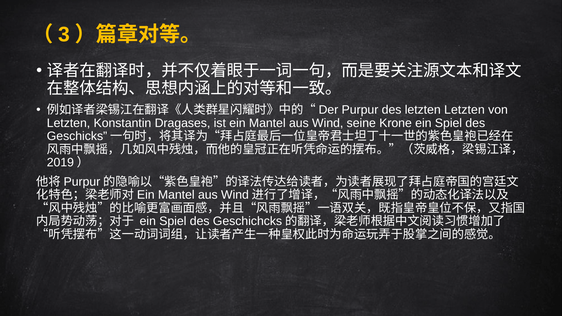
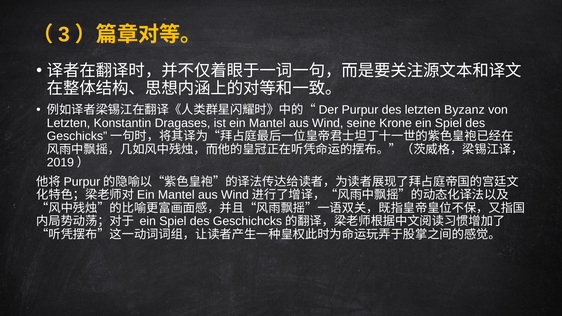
letzten Letzten: Letzten -> Byzanz (464, 110)
